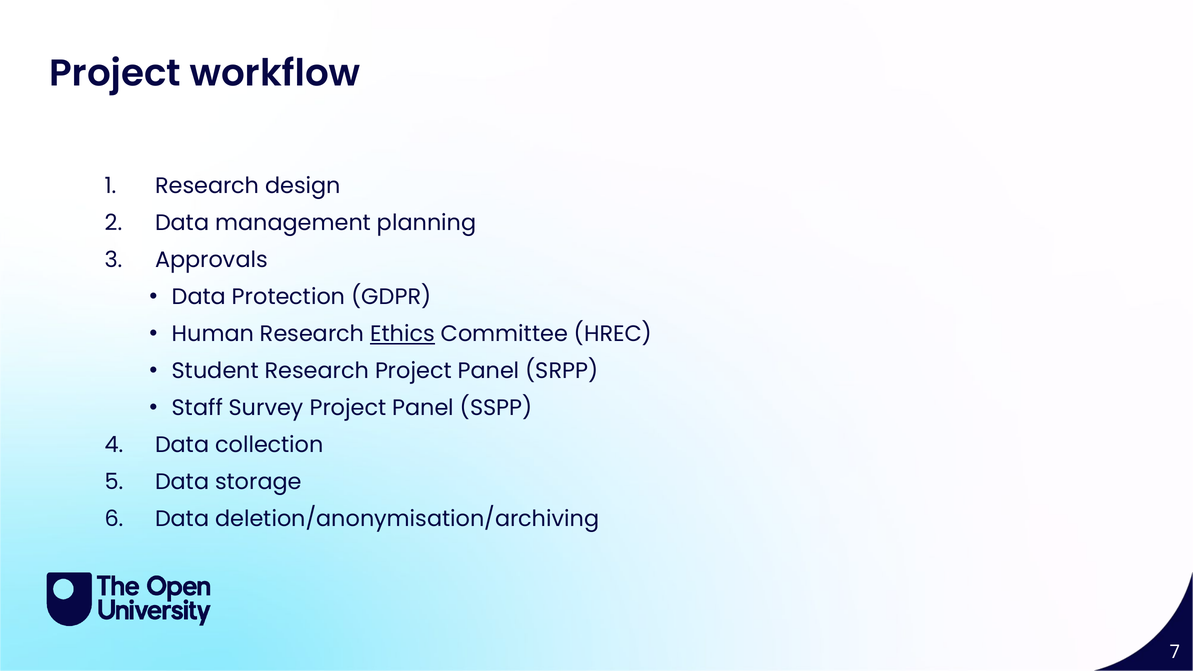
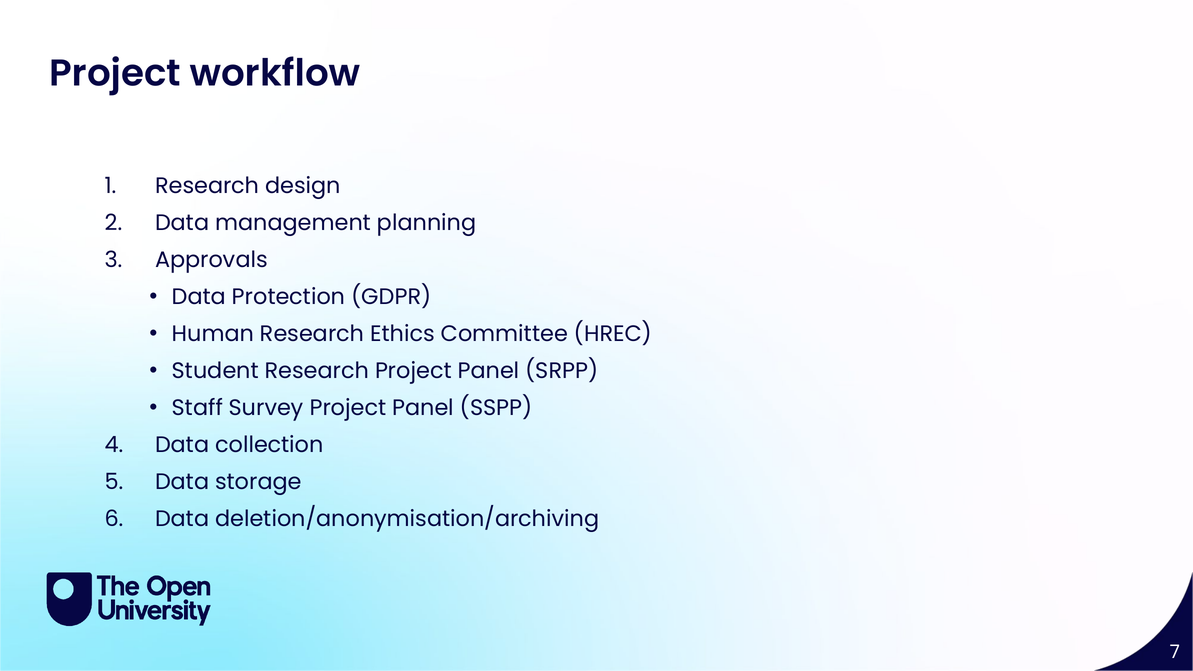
Ethics underline: present -> none (403, 334)
